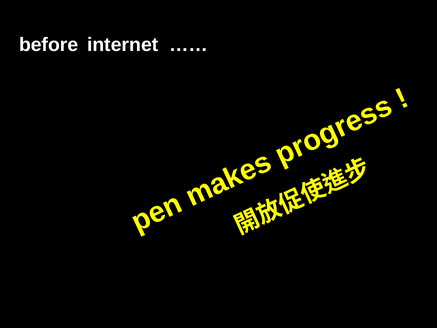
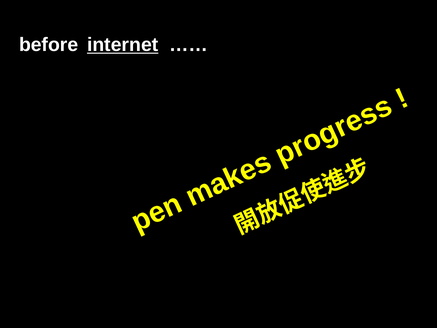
internet underline: none -> present (123, 45)
